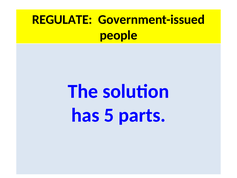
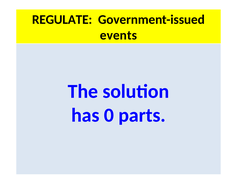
people: people -> events (118, 35)
5: 5 -> 0 (109, 115)
